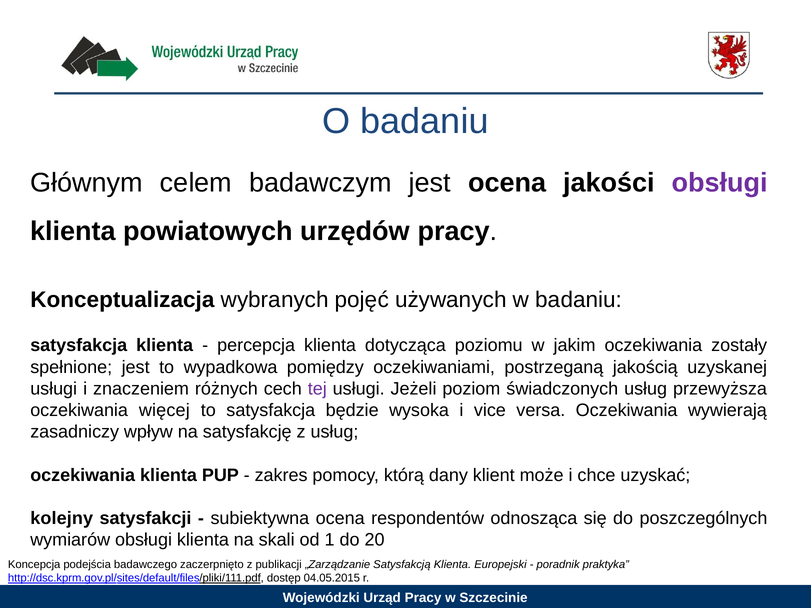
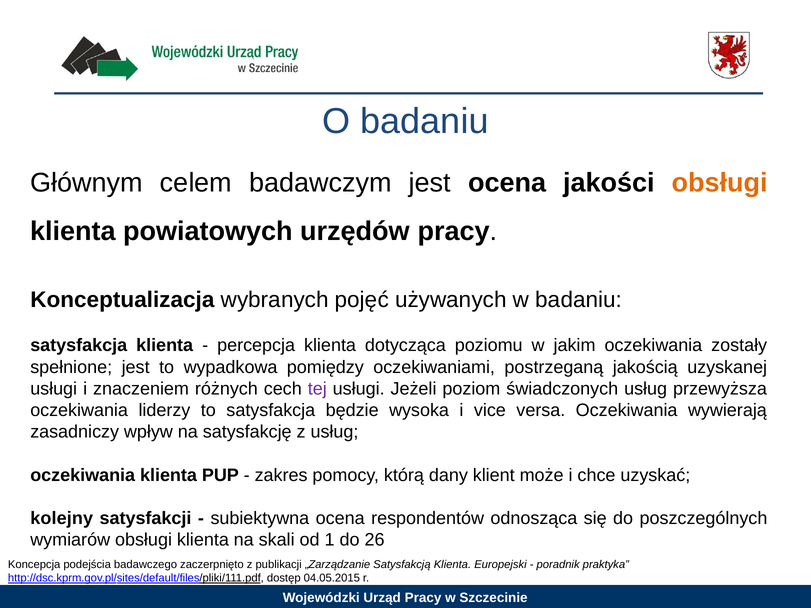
obsługi colour: purple -> orange (720, 183)
więcej: więcej -> liderzy (164, 411)
20: 20 -> 26 (375, 540)
